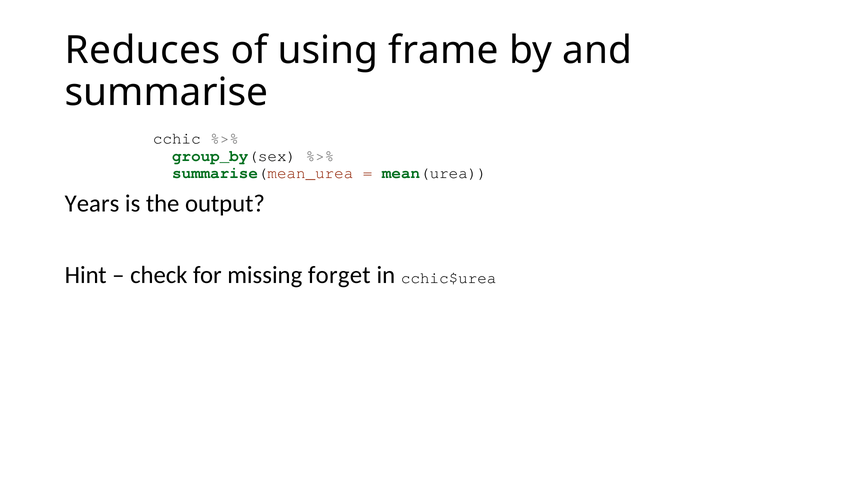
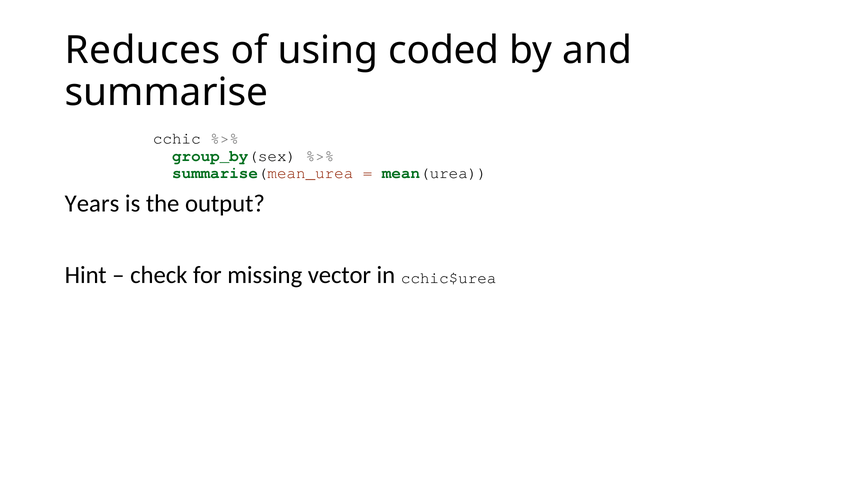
frame: frame -> coded (444, 50)
forget: forget -> vector (339, 275)
